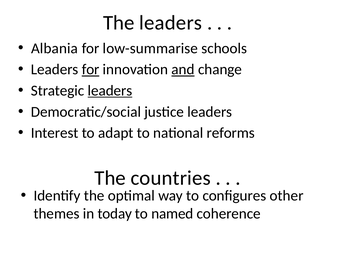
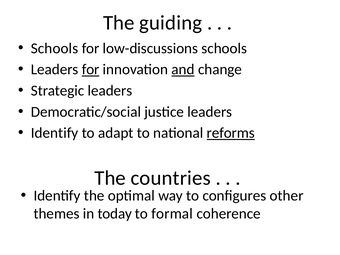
The leaders: leaders -> guiding (171, 23)
Albania: Albania -> Schools (55, 48)
low-summarise: low-summarise -> low-discussions (150, 48)
leaders underline: present -> none (110, 91)
Interest: Interest -> Identify (55, 133)
reforms underline: none -> present (231, 133)
named: named -> formal (172, 214)
